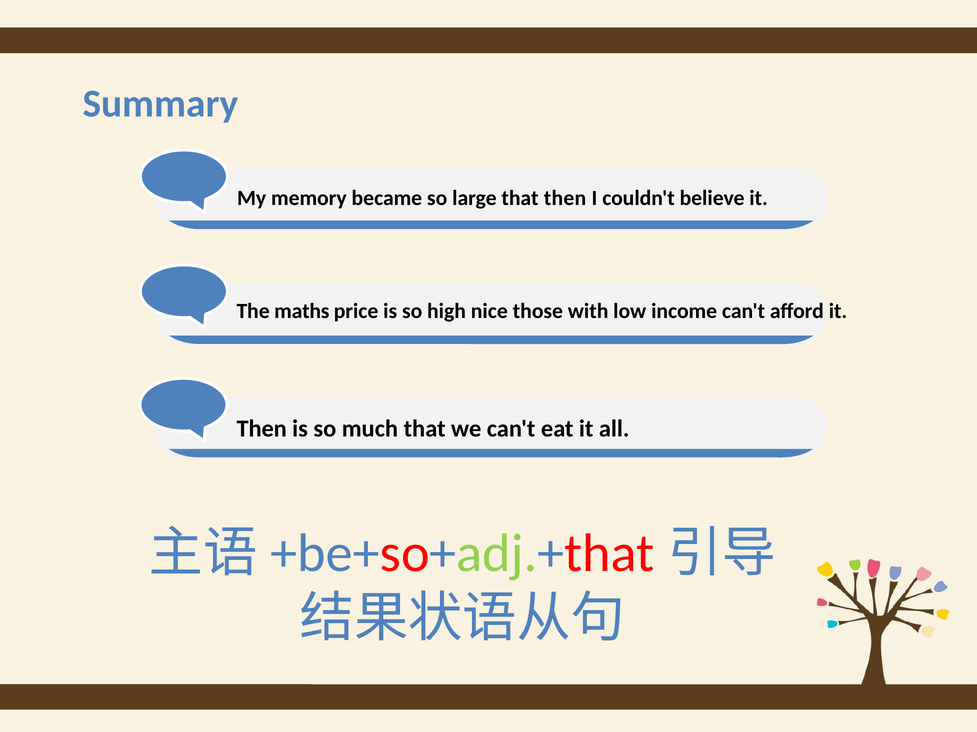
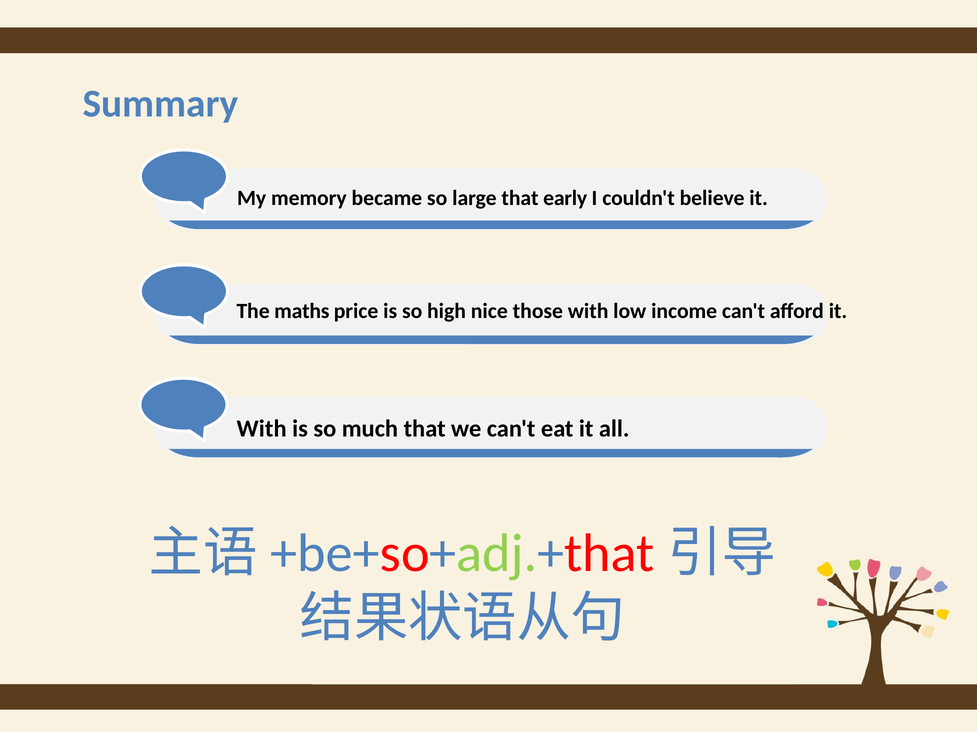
that then: then -> early (565, 198)
Then: Then -> With (262, 429)
